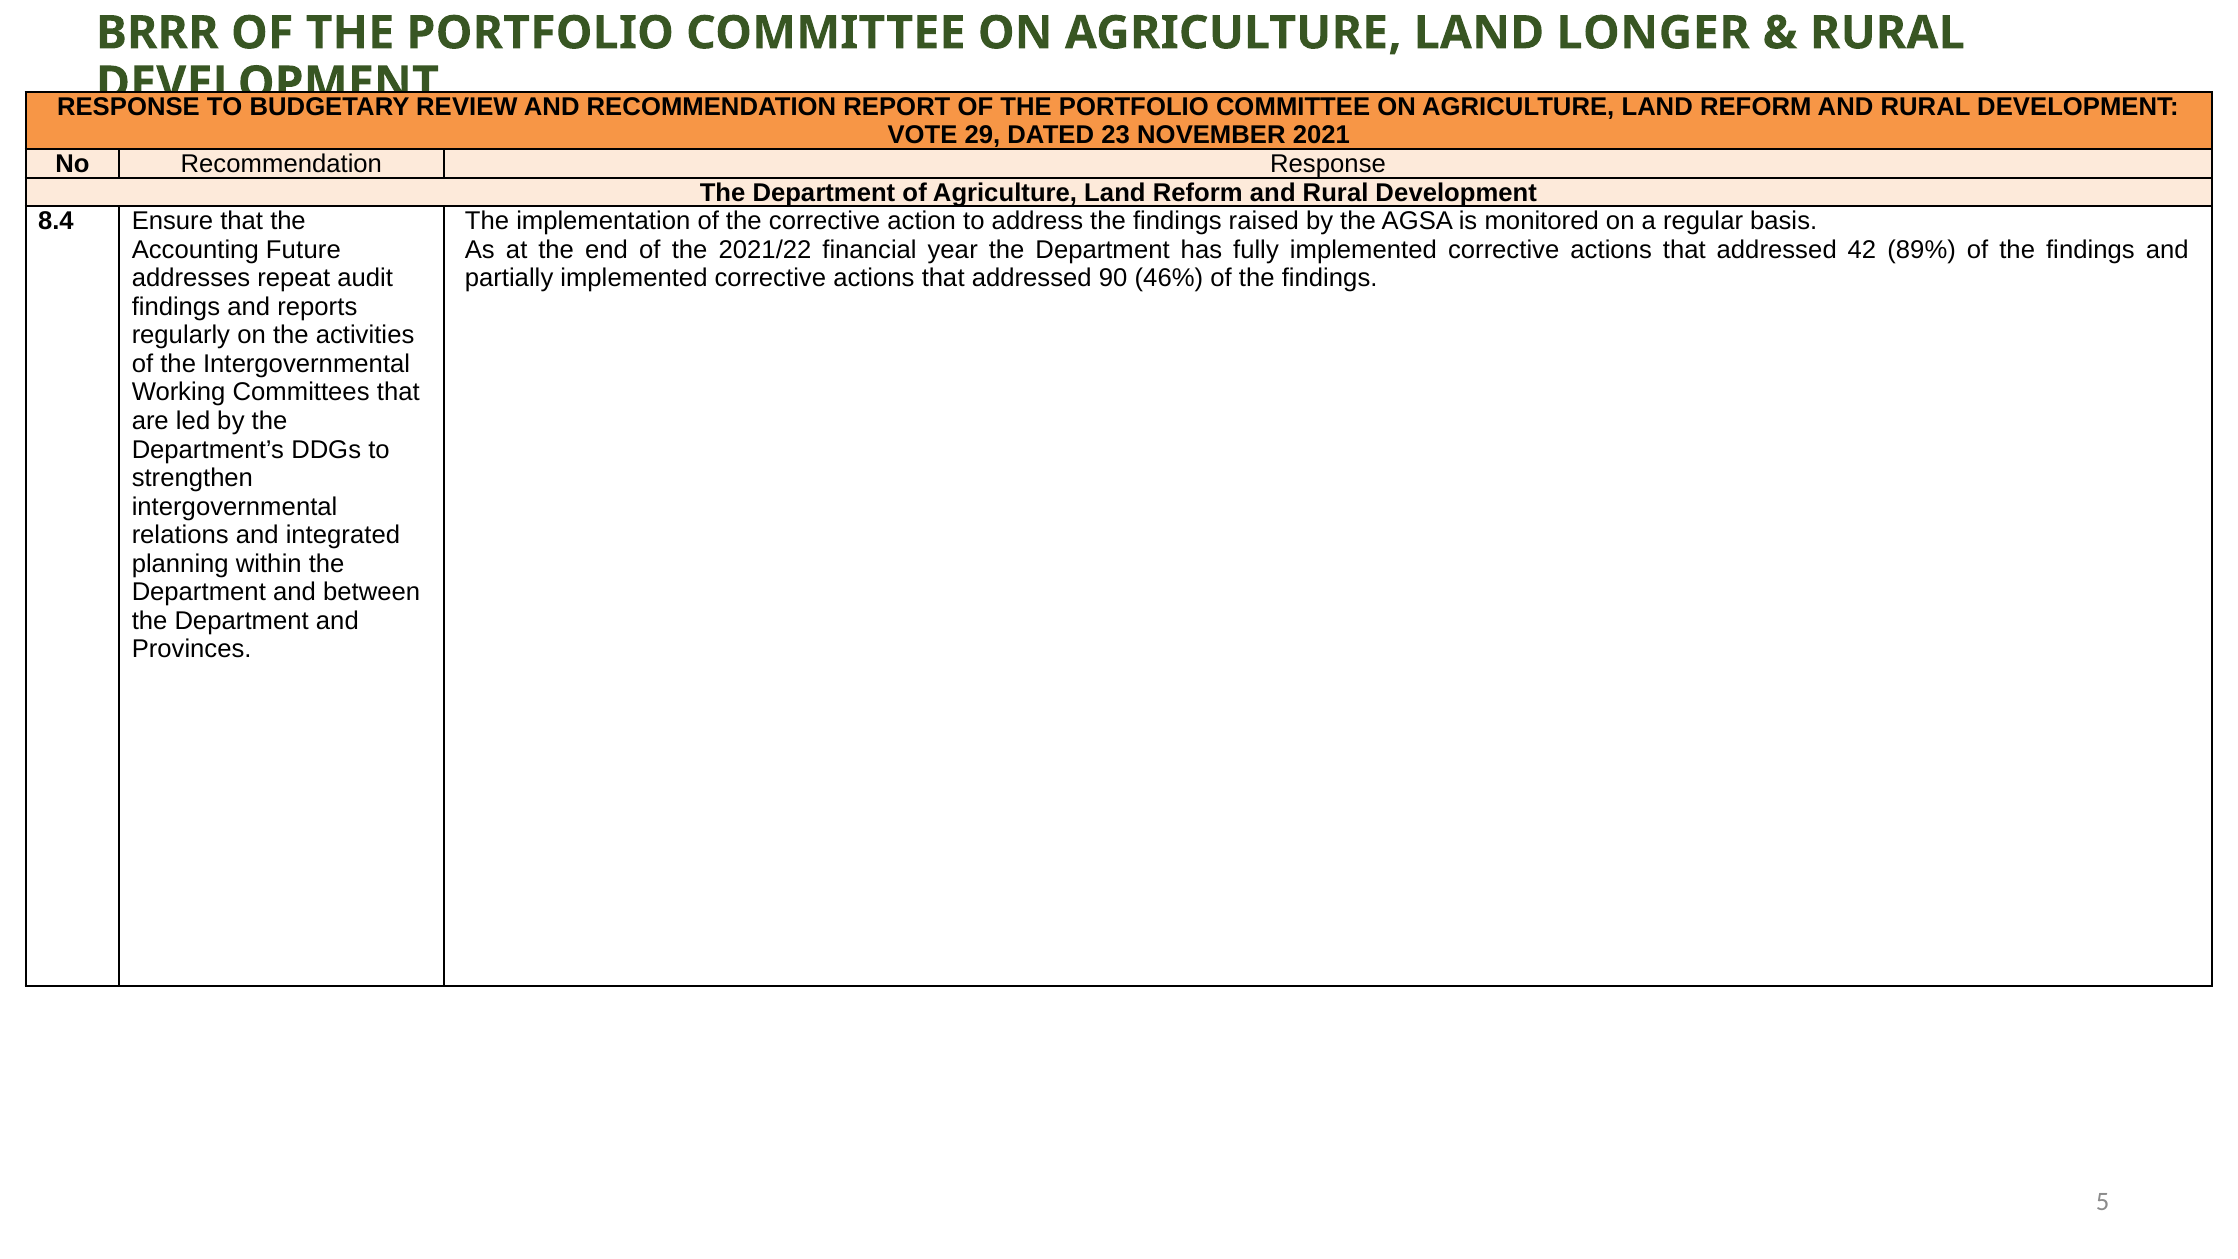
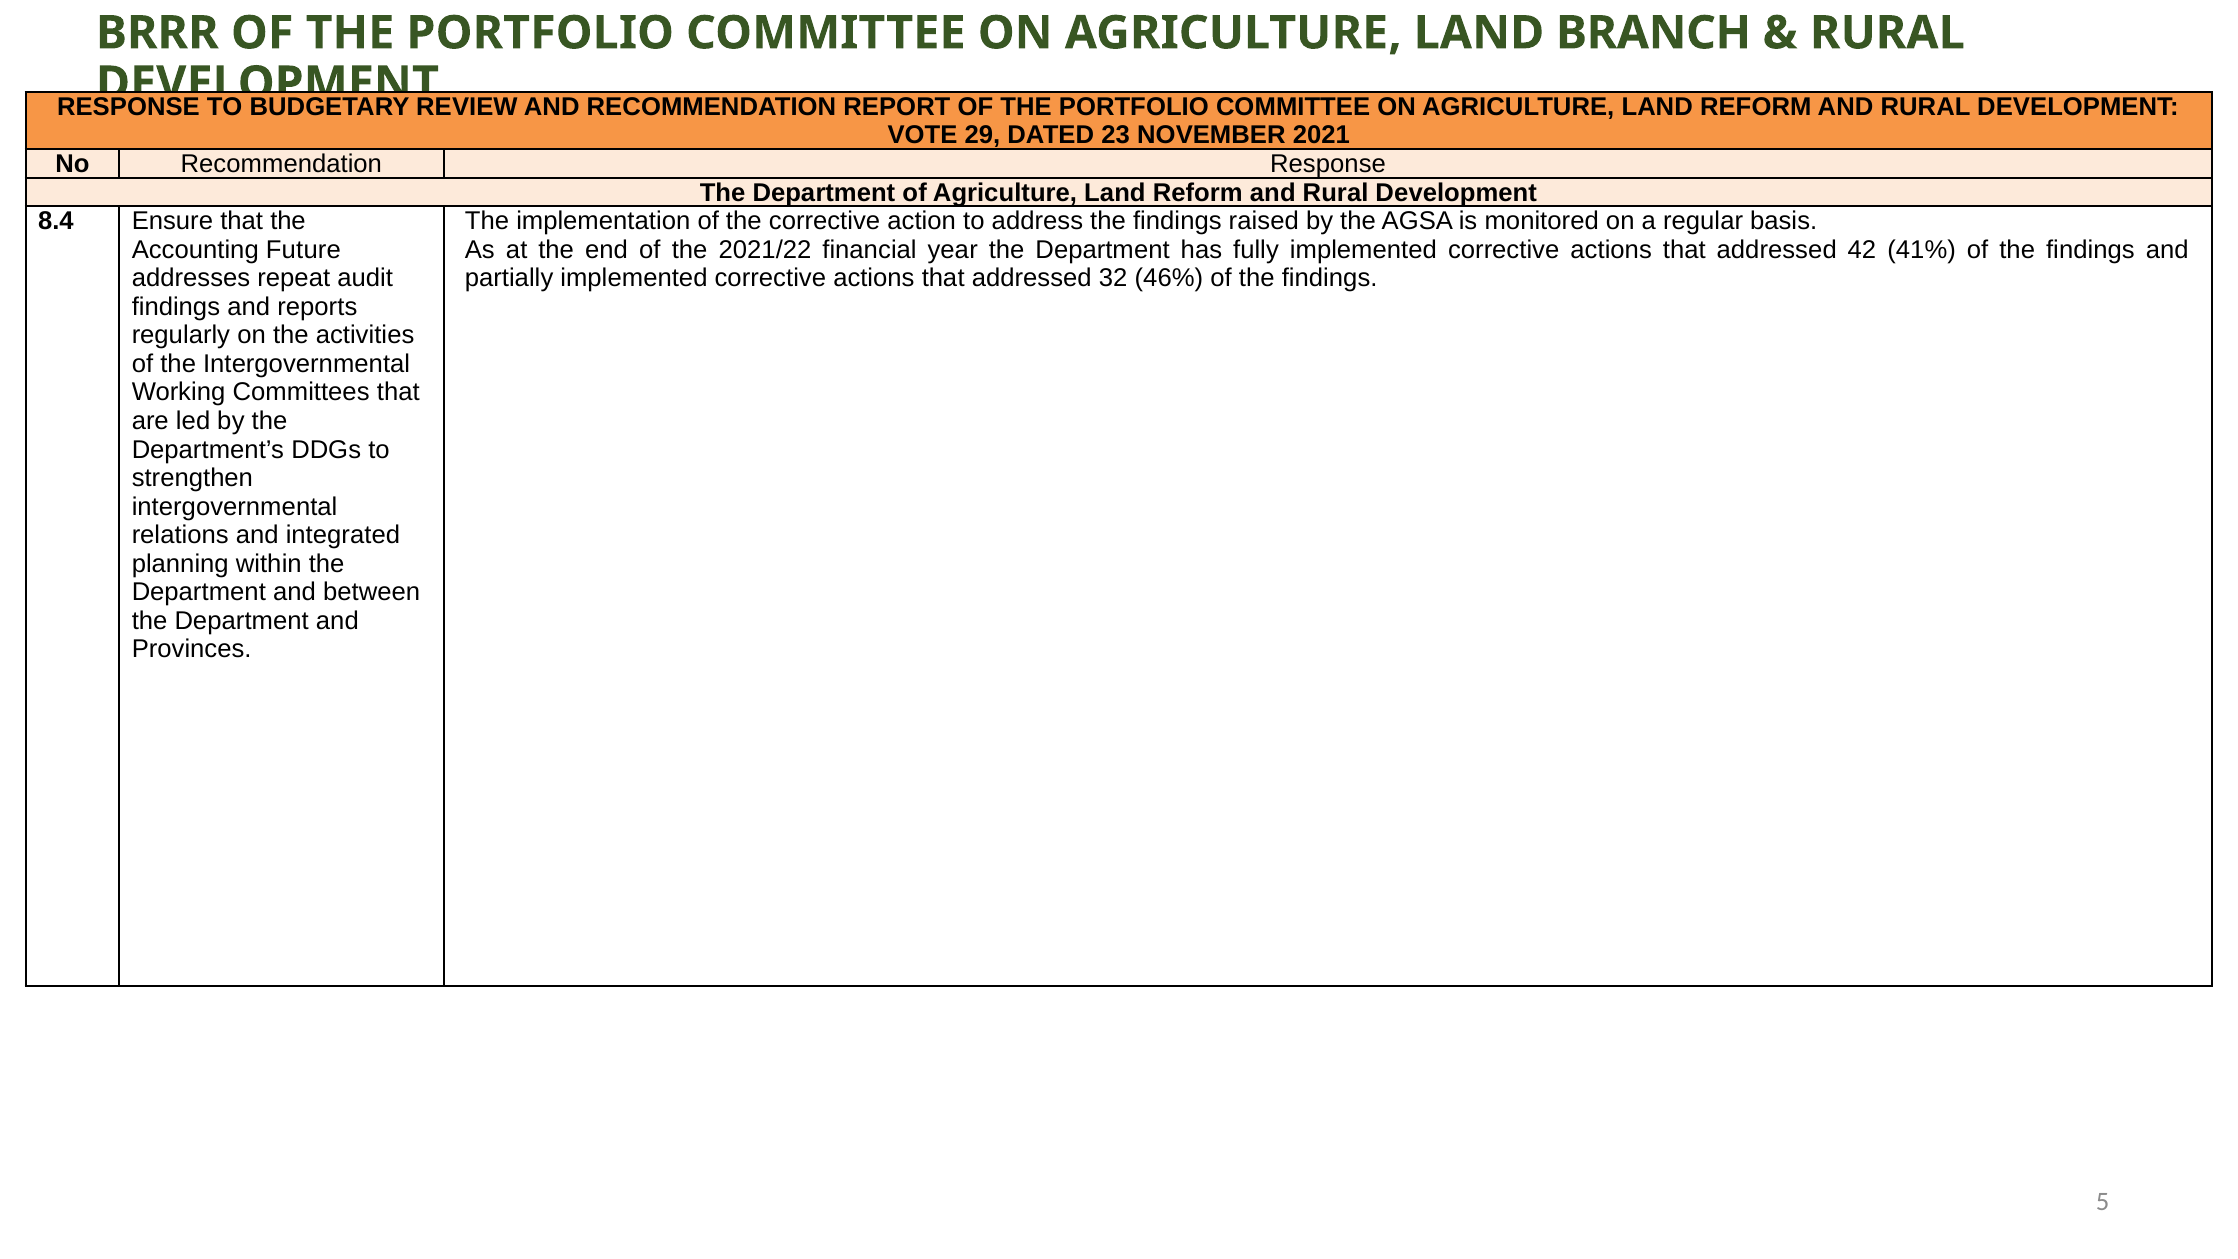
LONGER: LONGER -> BRANCH (1654, 33)
89%: 89% -> 41% (1922, 250)
90: 90 -> 32 (1113, 278)
